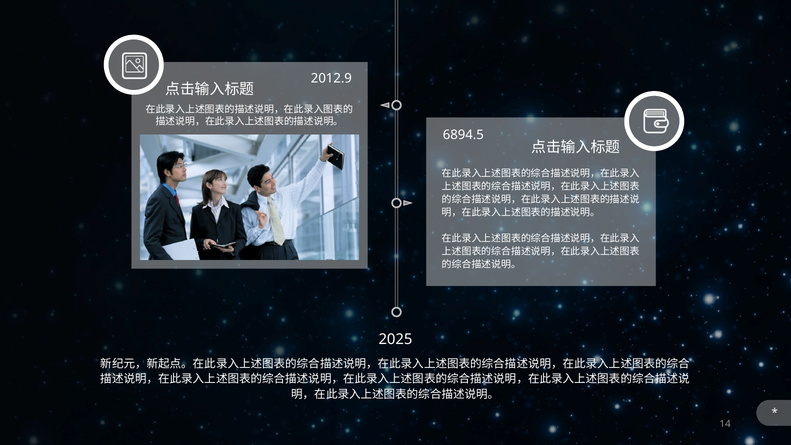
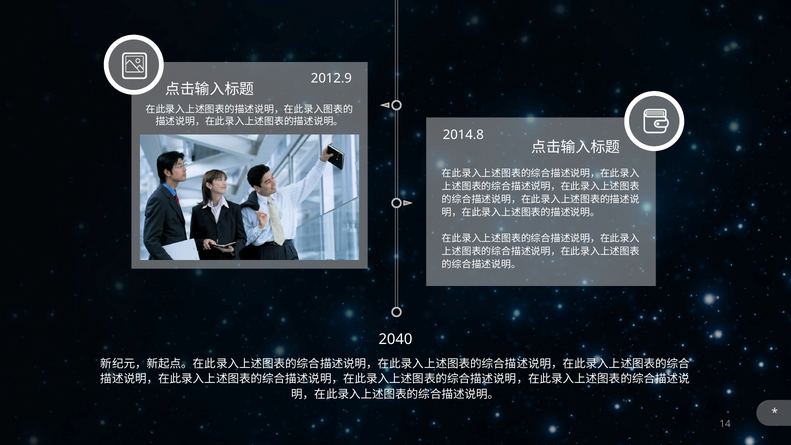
6894.5: 6894.5 -> 2014.8 (463, 135)
2025: 2025 -> 2040 (395, 339)
